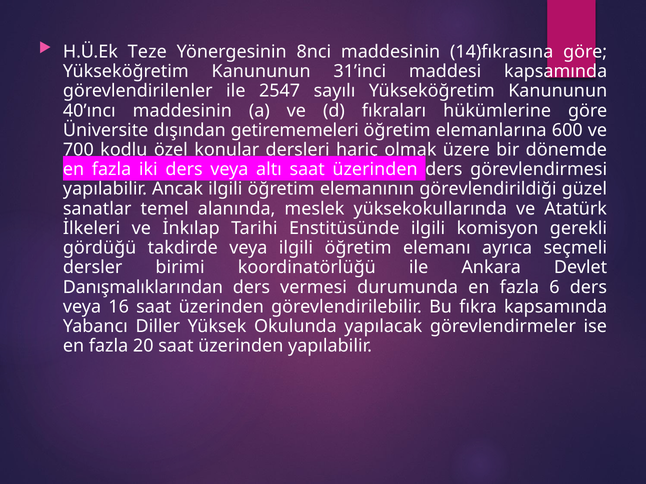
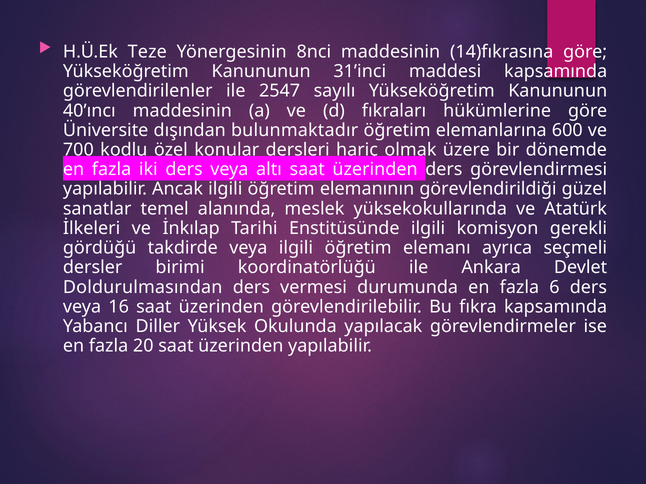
getirememeleri: getirememeleri -> bulunmaktadır (295, 130)
Danışmalıklarından: Danışmalıklarından -> Doldurulmasından (143, 287)
